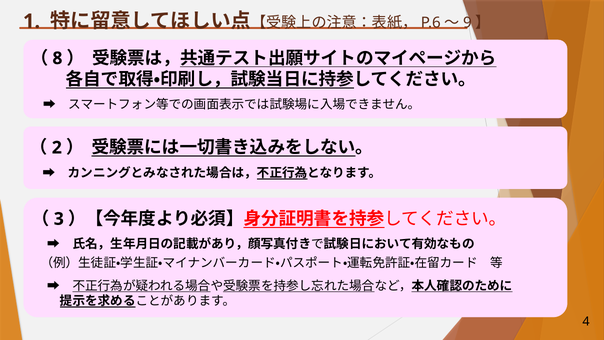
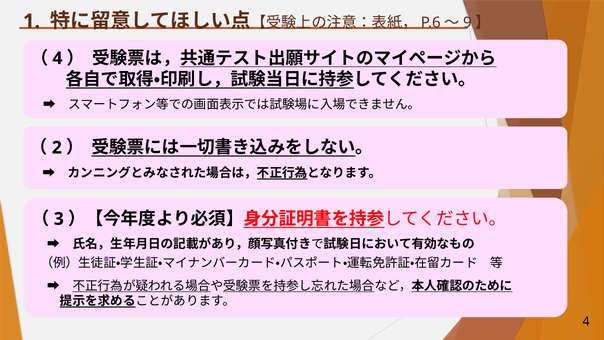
8: 8 -> 4 (57, 58)
